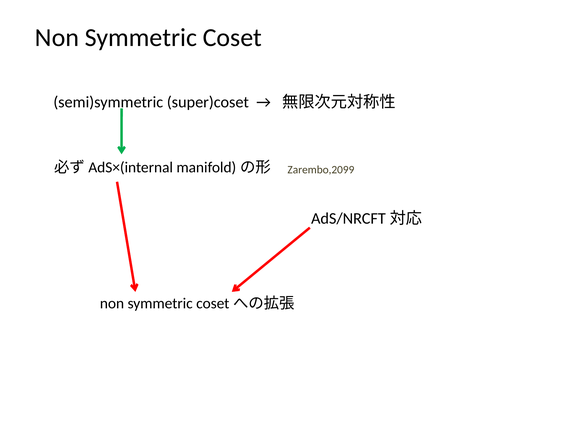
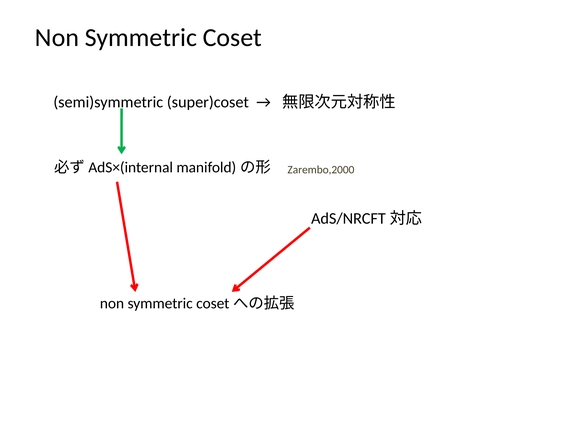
Zarembo,2099: Zarembo,2099 -> Zarembo,2000 (321, 170)
